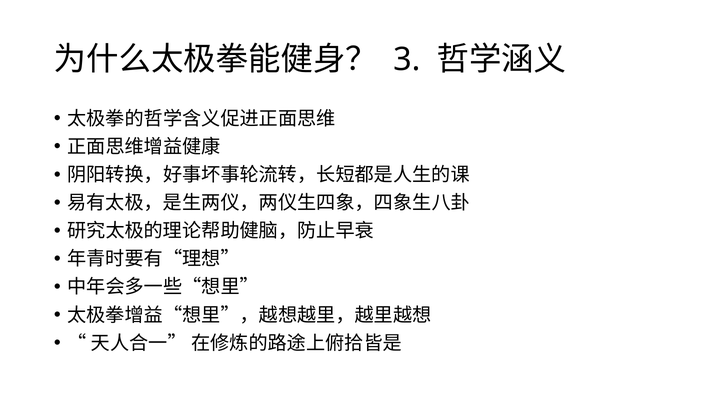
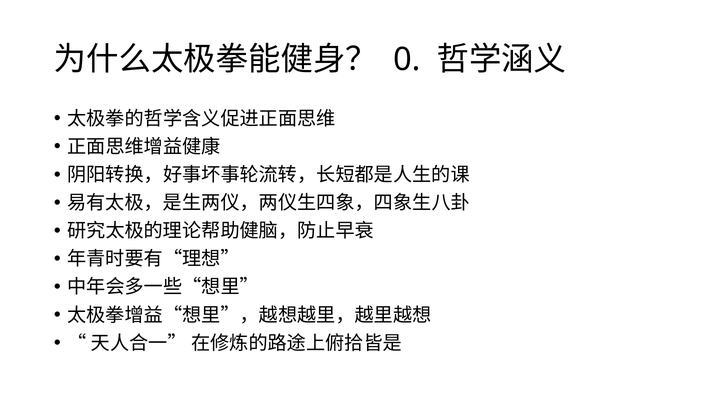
3: 3 -> 0 (407, 59)
